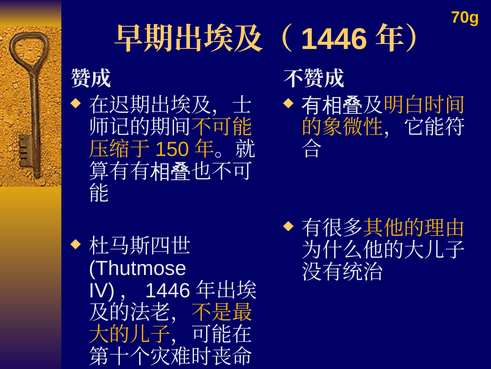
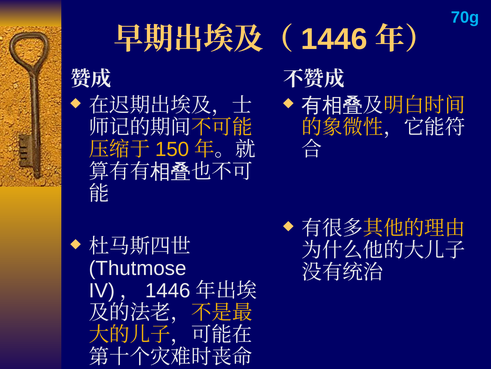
70g colour: yellow -> light blue (465, 17)
